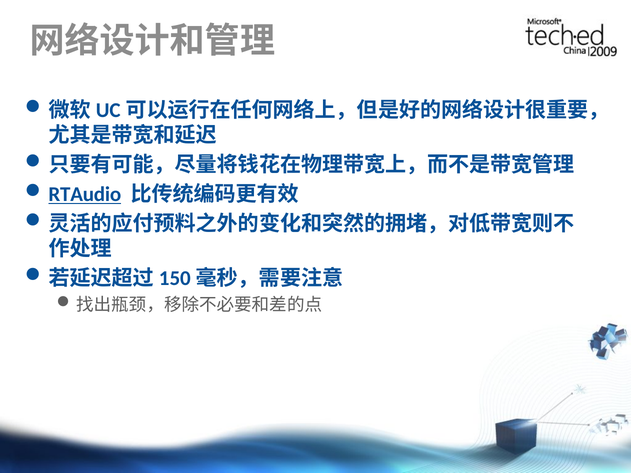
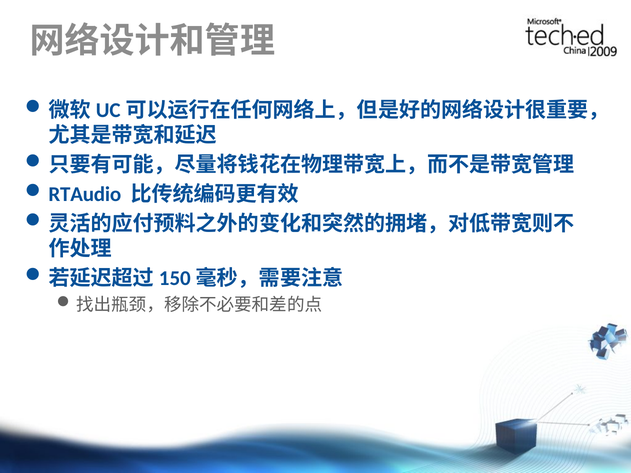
RTAudio underline: present -> none (85, 195)
